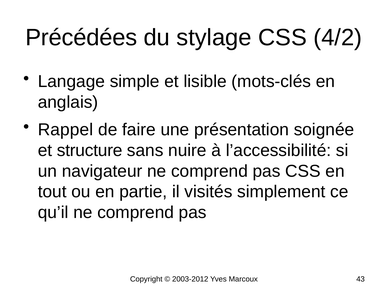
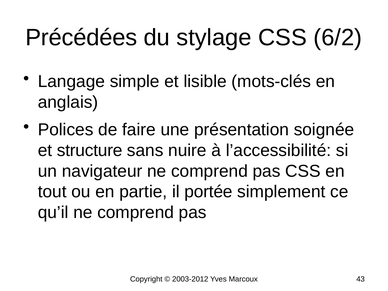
4/2: 4/2 -> 6/2 (338, 38)
Rappel: Rappel -> Polices (66, 130)
visités: visités -> portée (209, 192)
